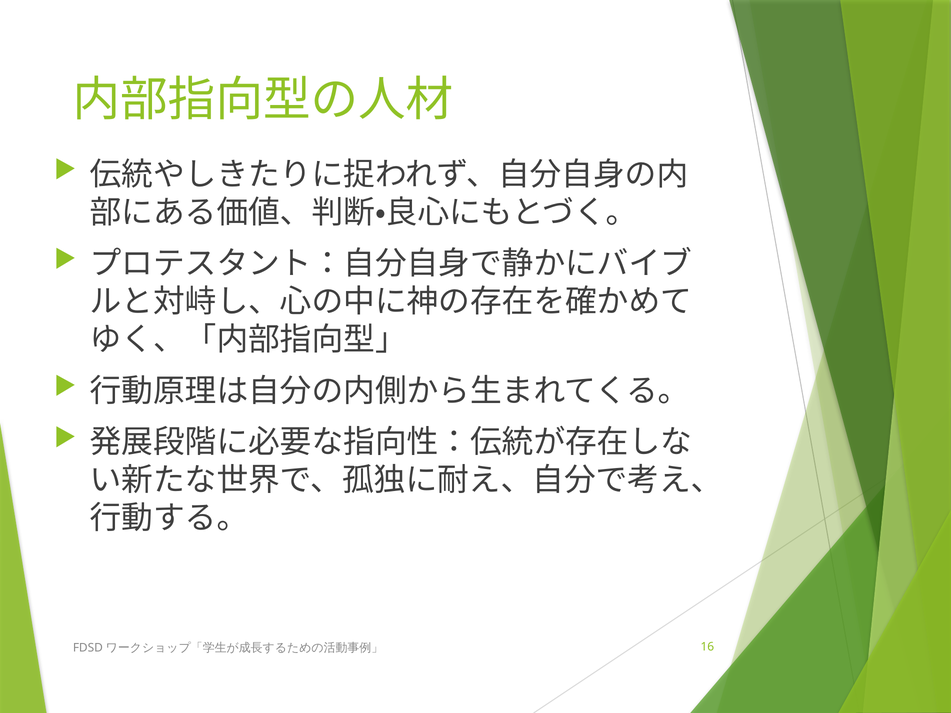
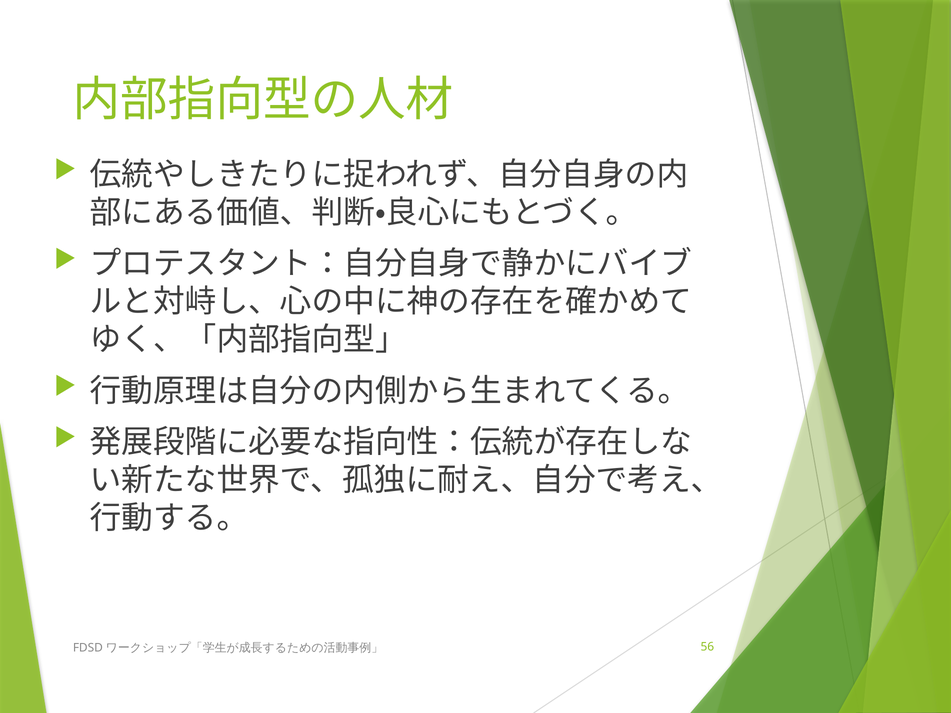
16: 16 -> 56 (707, 647)
